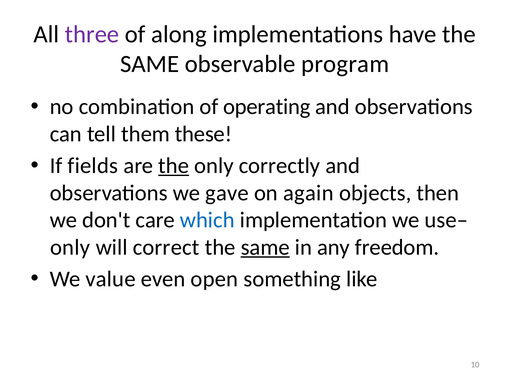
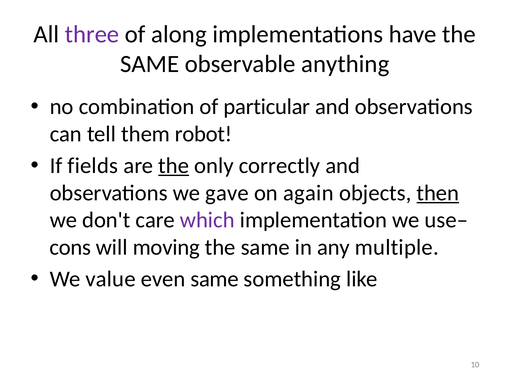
program: program -> anything (345, 64)
operating: operating -> particular (267, 107)
these: these -> robot (204, 134)
then underline: none -> present (438, 193)
which colour: blue -> purple (207, 220)
only: only -> cons (70, 248)
correct: correct -> moving (166, 248)
same underline: present -> none (265, 248)
freedom: freedom -> multiple (397, 248)
even open: open -> same (215, 279)
